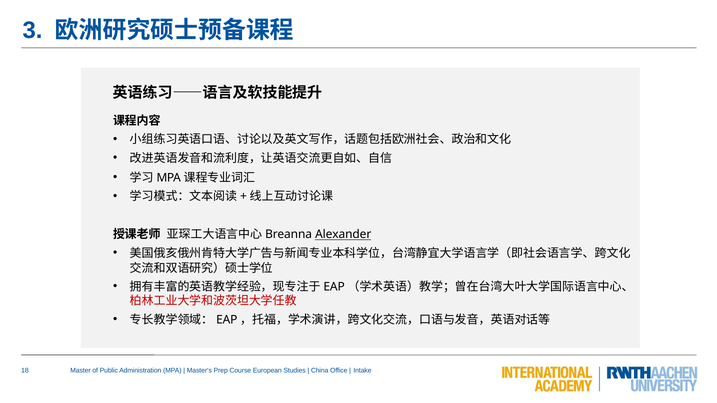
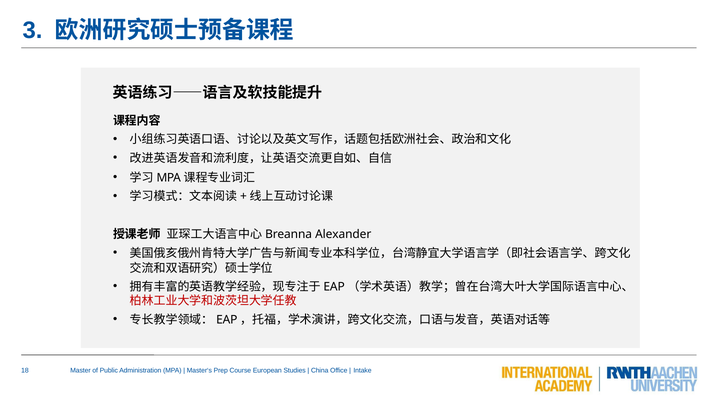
Alexander underline: present -> none (343, 235)
